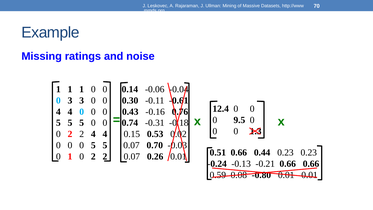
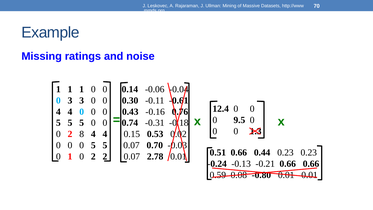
2: 2 -> 8 (82, 134)
0.26: 0.26 -> 2.78 (155, 156)
